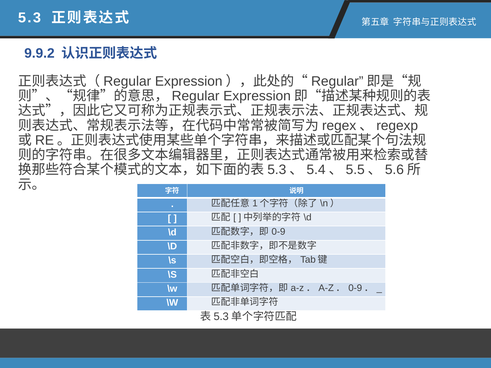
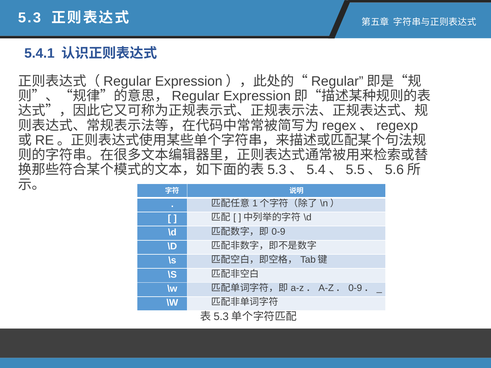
9.9.2: 9.9.2 -> 5.4.1 (39, 53)
